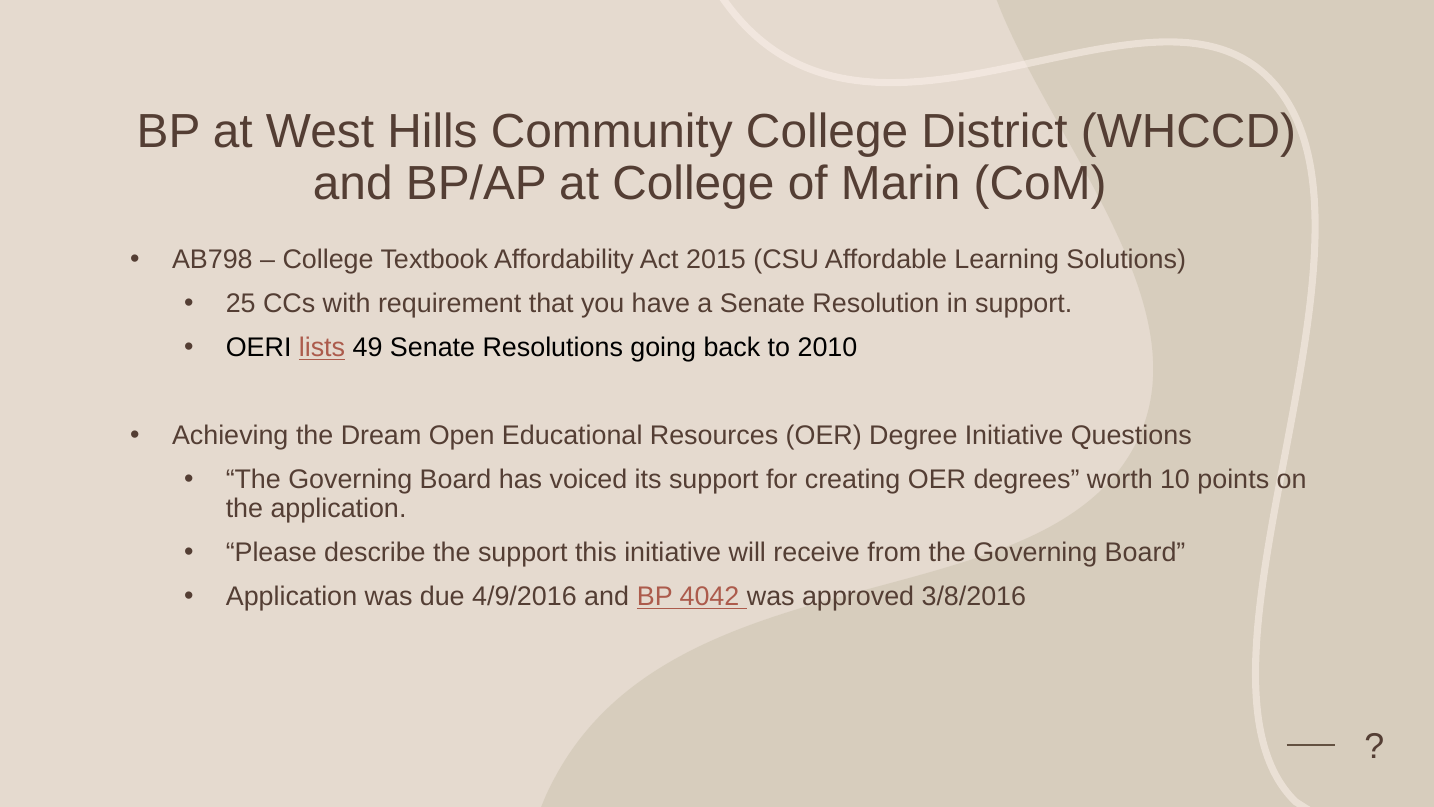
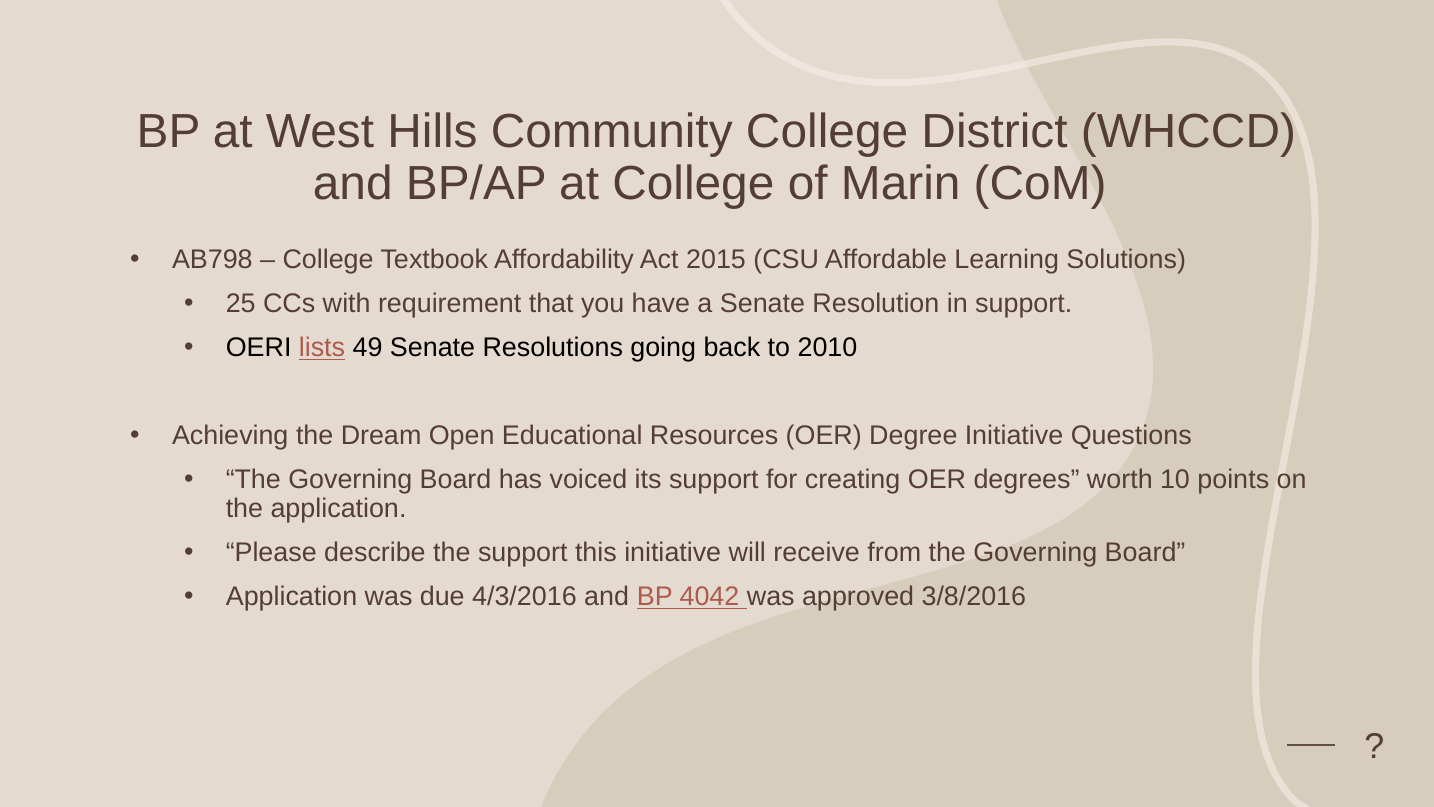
4/9/2016: 4/9/2016 -> 4/3/2016 (524, 596)
